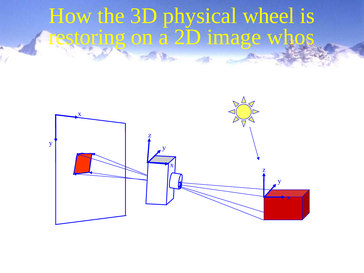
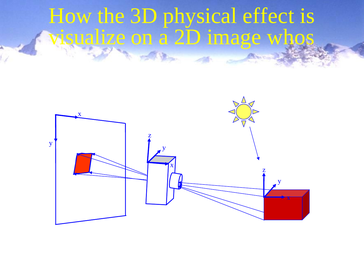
wheel: wheel -> effect (268, 16)
restoring: restoring -> visualize (87, 37)
